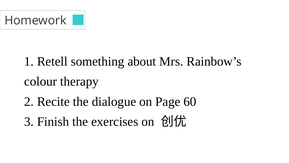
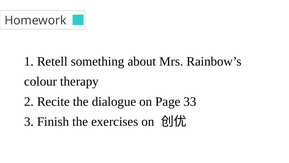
60: 60 -> 33 (190, 101)
